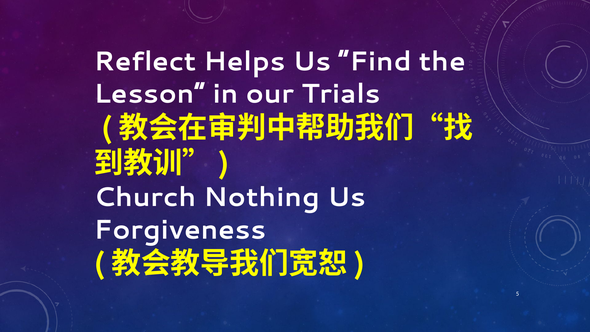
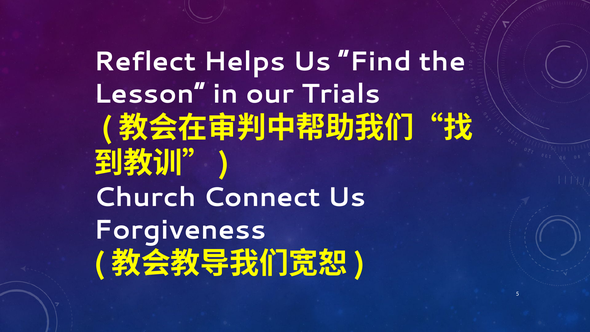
Nothing: Nothing -> Connect (262, 197)
